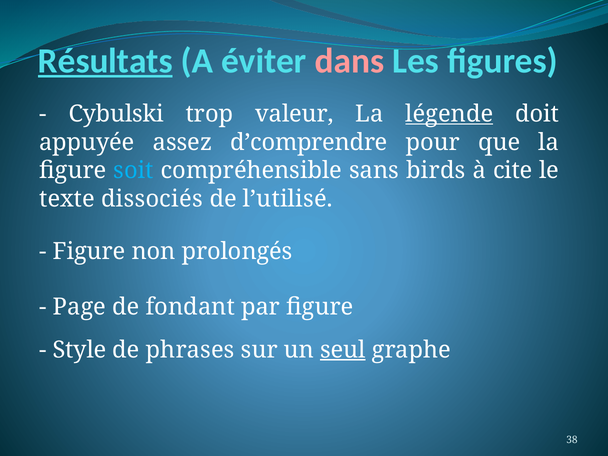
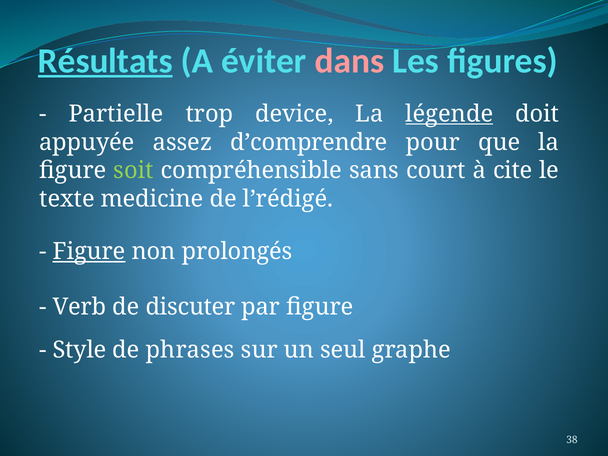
Cybulski: Cybulski -> Partielle (116, 114)
valeur: valeur -> device (294, 114)
soit colour: light blue -> light green (134, 171)
birds: birds -> court (436, 171)
dissociés: dissociés -> medicine (152, 199)
l’utilisé: l’utilisé -> l’rédigé (288, 199)
Figure underline: none -> present (89, 252)
Page: Page -> Verb (80, 307)
fondant: fondant -> discuter (191, 307)
seul underline: present -> none (343, 350)
